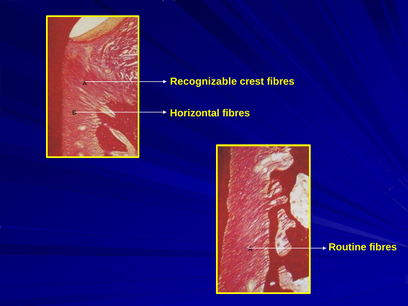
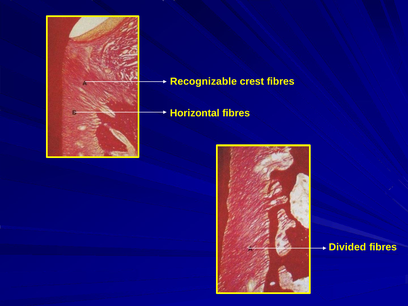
Routine: Routine -> Divided (347, 247)
